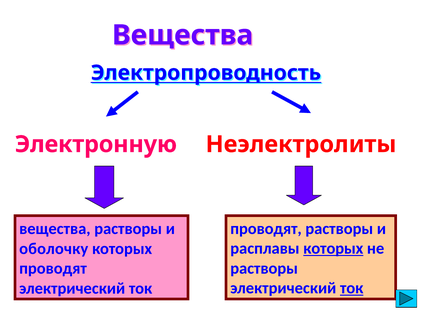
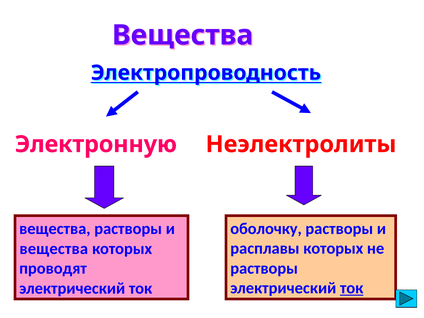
проводят: проводят -> оболочку (266, 229)
которых underline: present -> none (333, 248)
оболочку: оболочку -> вещества (54, 249)
